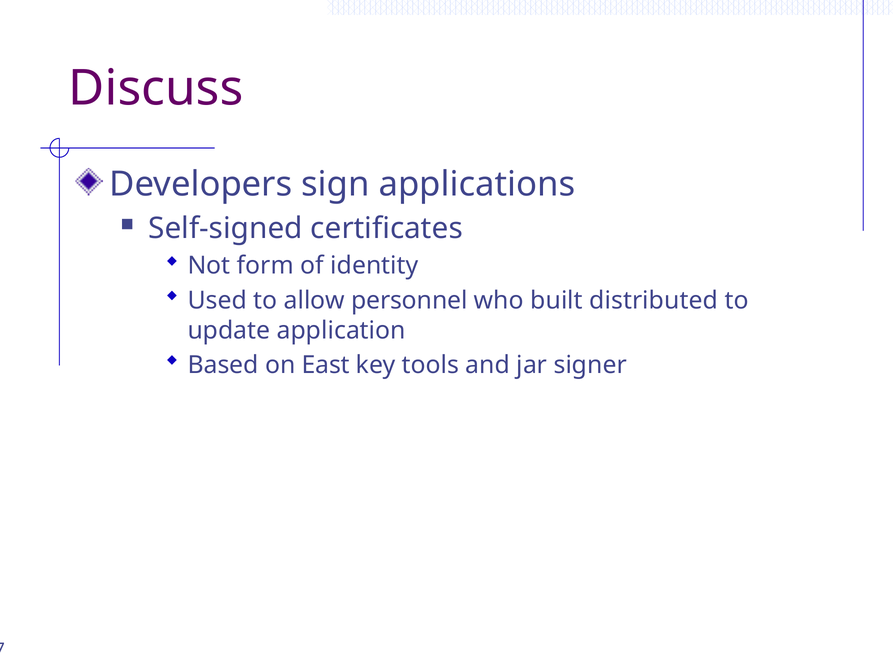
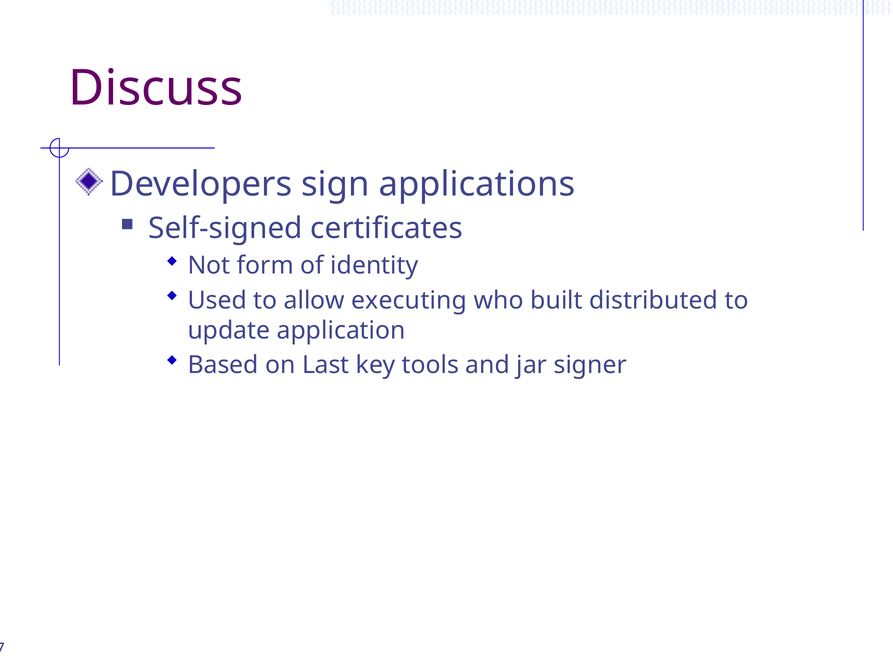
personnel: personnel -> executing (409, 300)
East: East -> Last (326, 365)
